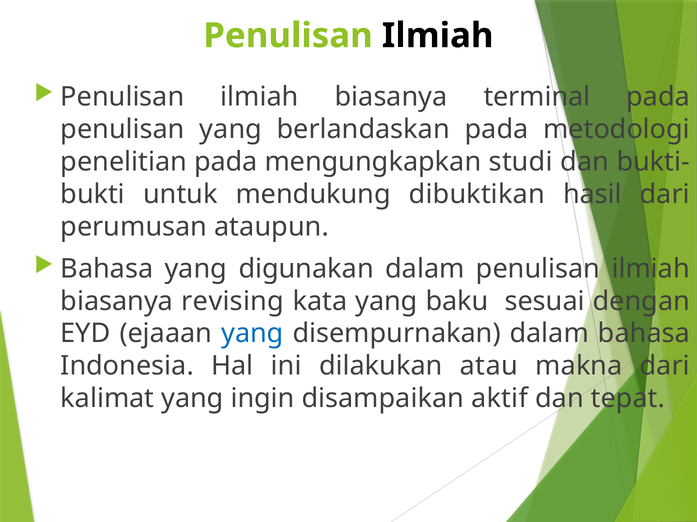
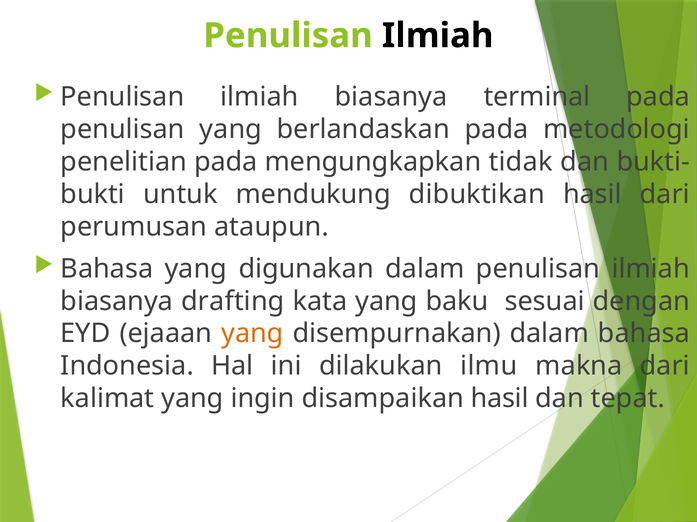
studi: studi -> tidak (521, 162)
revising: revising -> drafting (233, 302)
yang colour: blue -> orange (252, 334)
atau: atau -> ilmu (489, 367)
disampaikan aktif: aktif -> hasil (500, 399)
